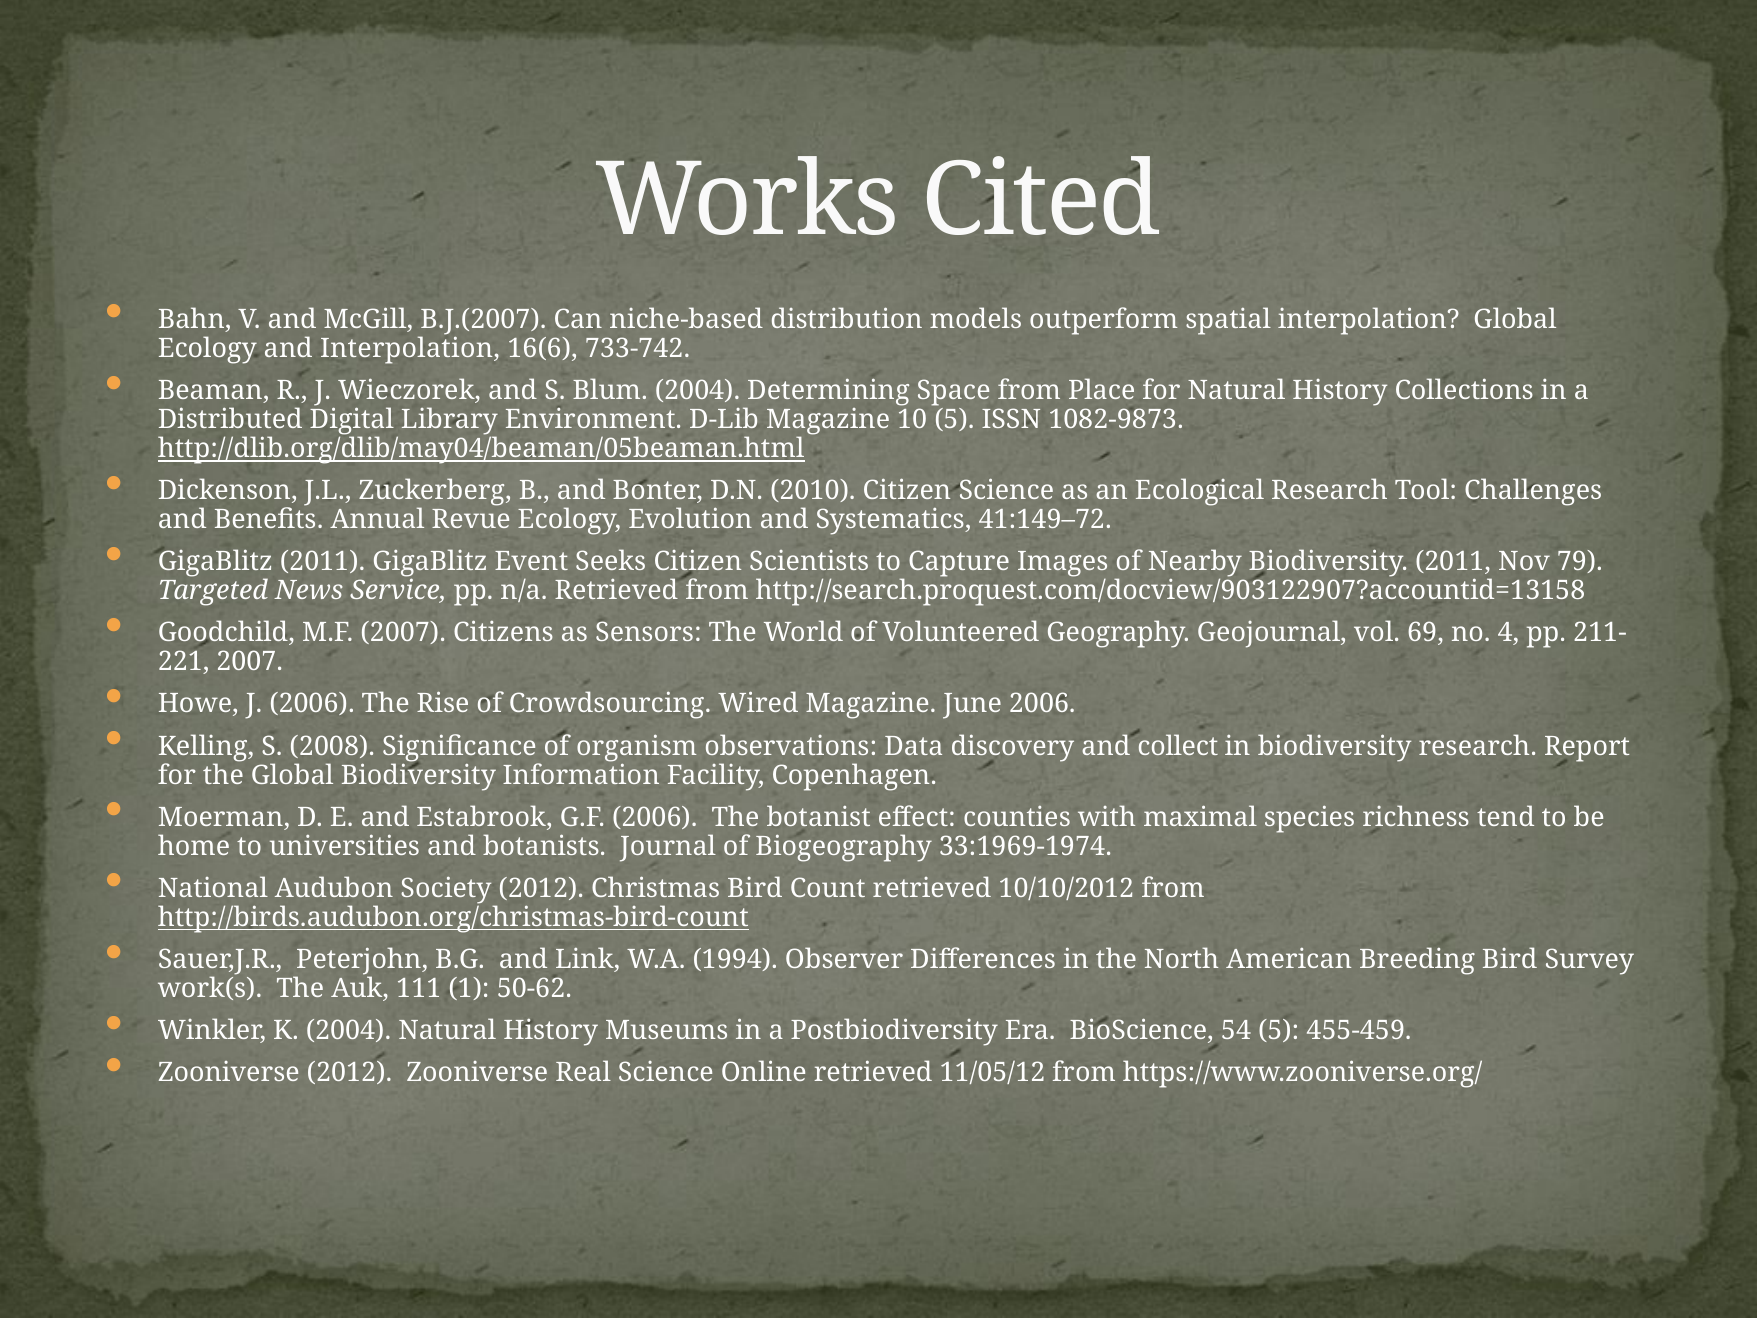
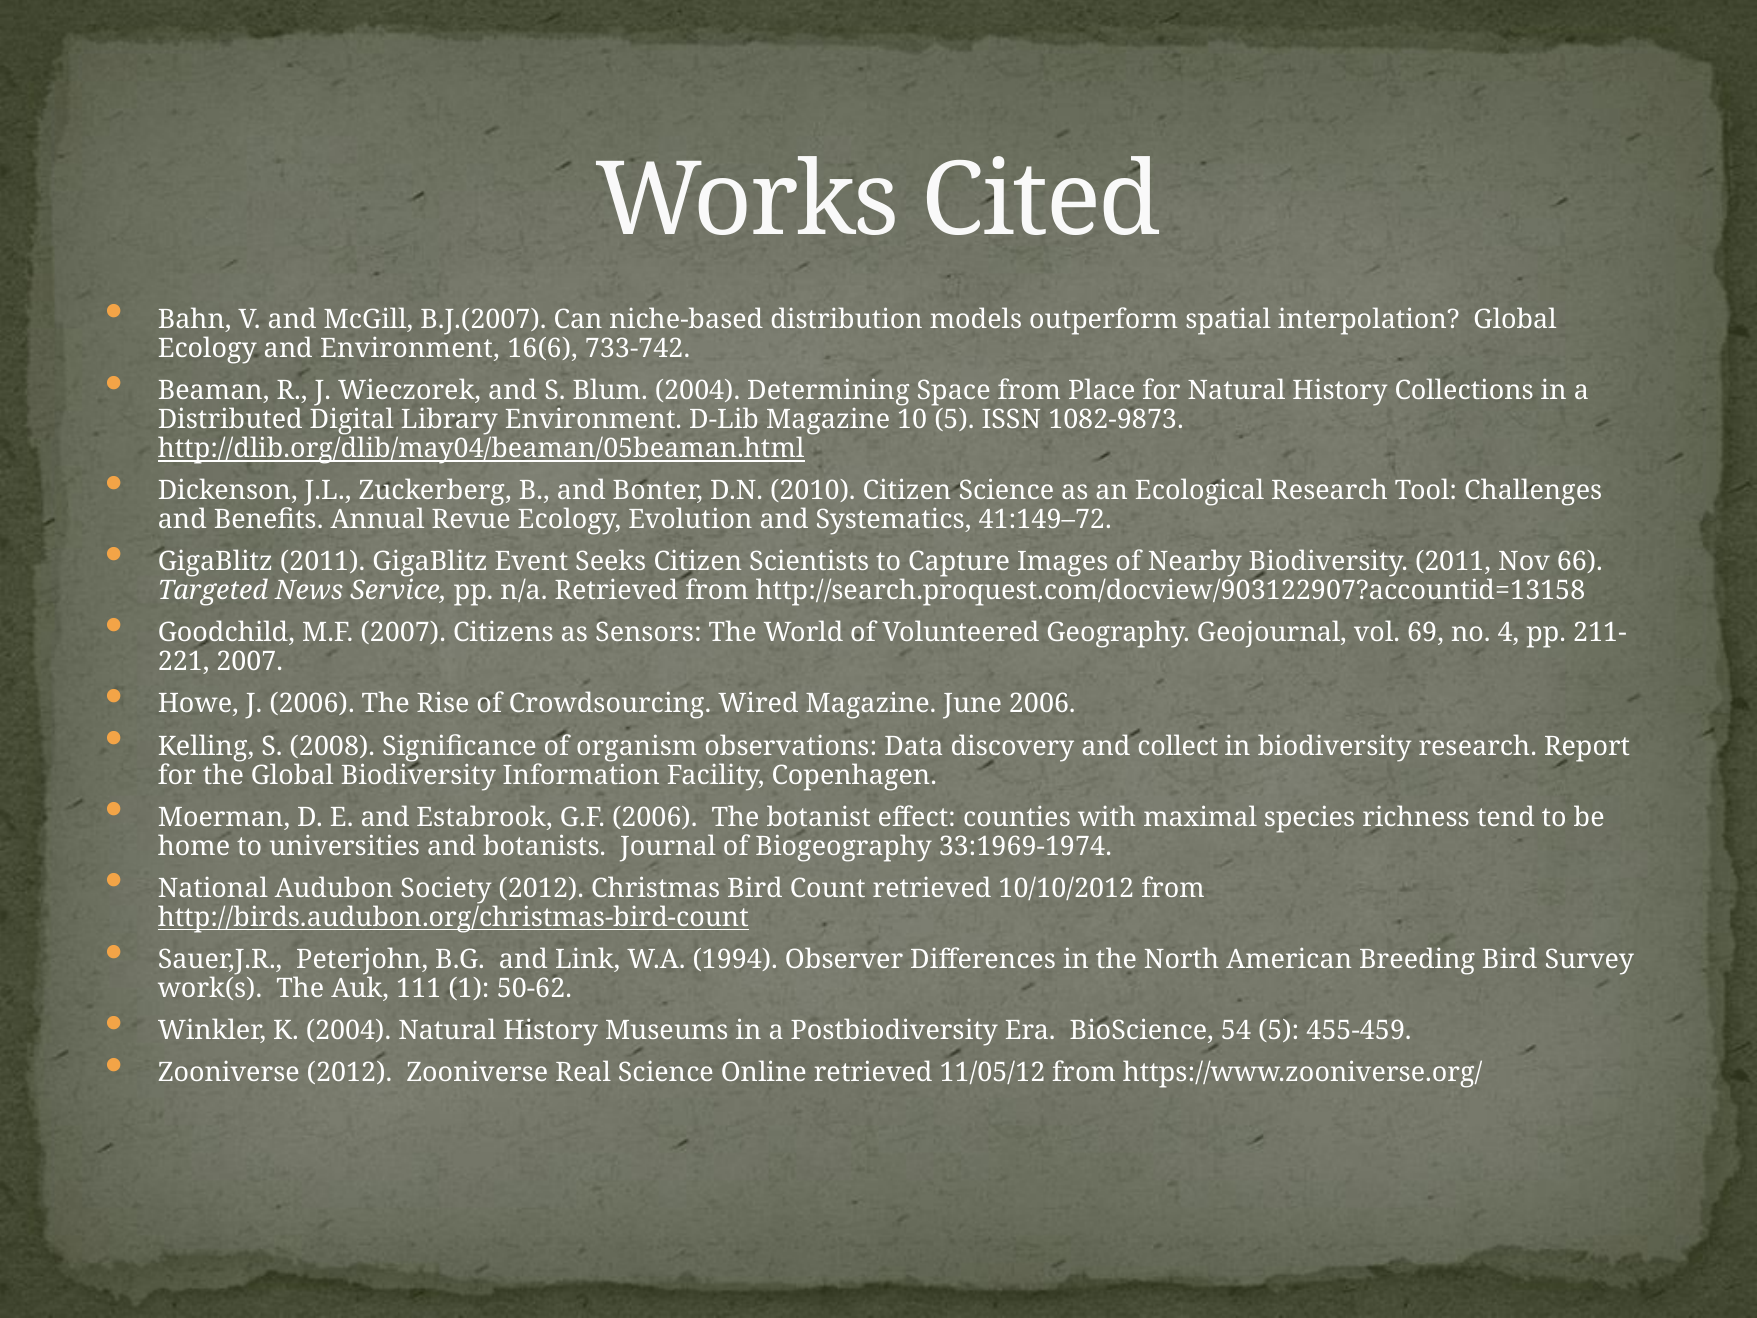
and Interpolation: Interpolation -> Environment (410, 348)
79: 79 -> 66 (1580, 562)
